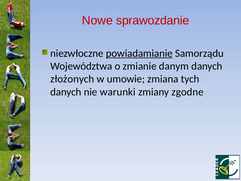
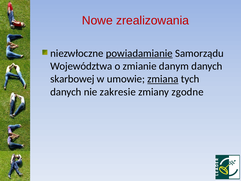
sprawozdanie: sprawozdanie -> zrealizowania (153, 20)
złożonych: złożonych -> skarbowej (72, 79)
zmiana underline: none -> present (163, 79)
warunki: warunki -> zakresie (118, 92)
